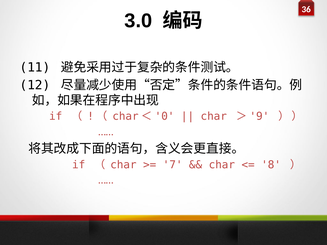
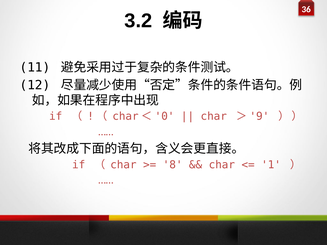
3.0: 3.0 -> 3.2 (138, 21)
7: 7 -> 8 (173, 165)
8: 8 -> 1 (271, 165)
